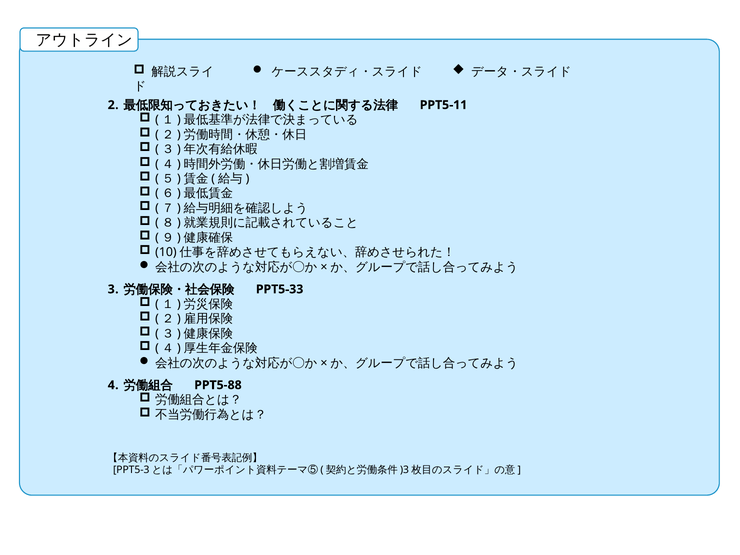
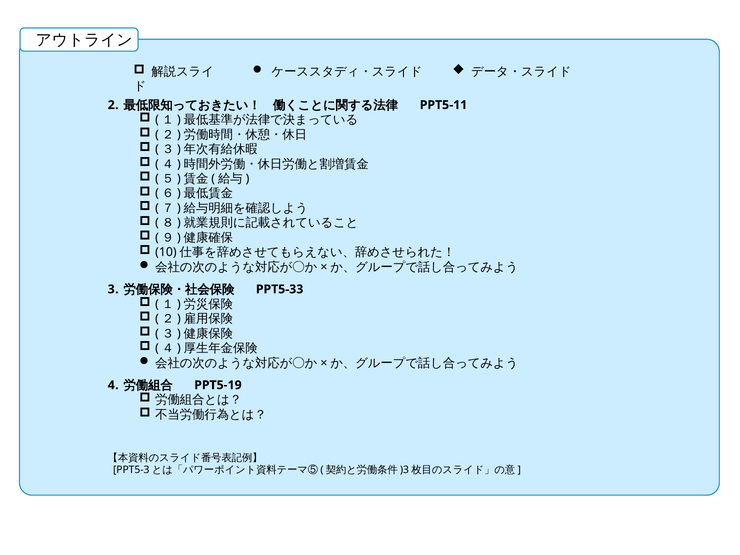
PPT5-88: PPT5-88 -> PPT5-19 (218, 385)
